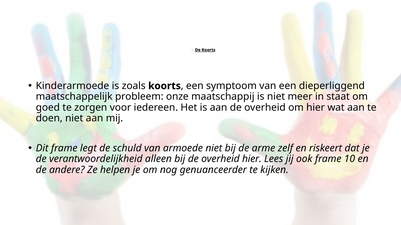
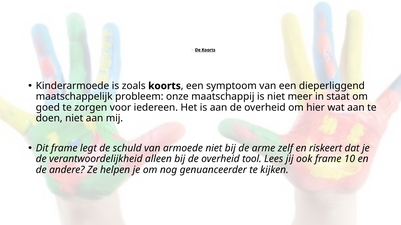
overheid hier: hier -> tool (252, 159)
